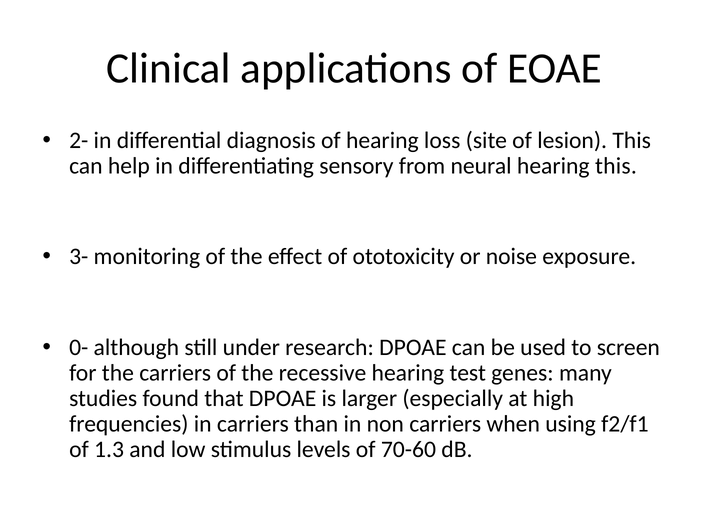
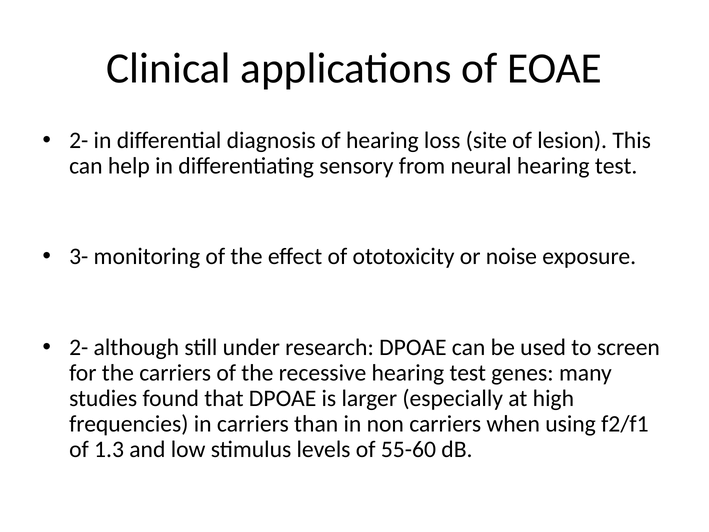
neural hearing this: this -> test (616, 166)
0-: 0- -> 2- (79, 347)
70-60: 70-60 -> 55-60 (408, 449)
